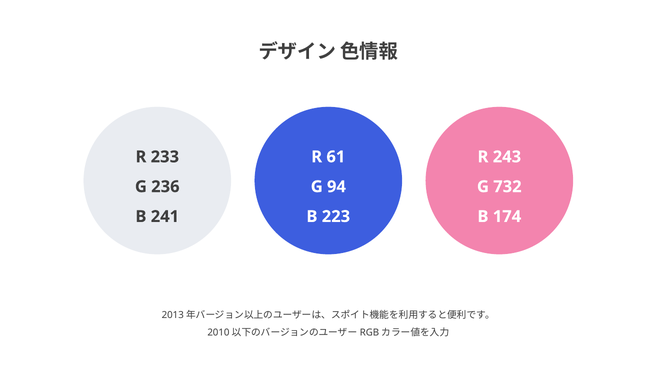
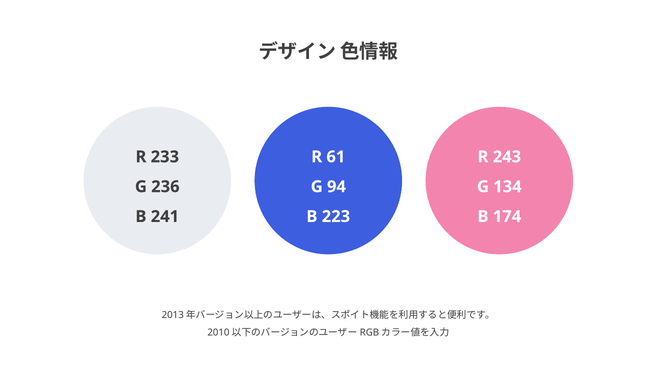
732: 732 -> 134 (507, 187)
